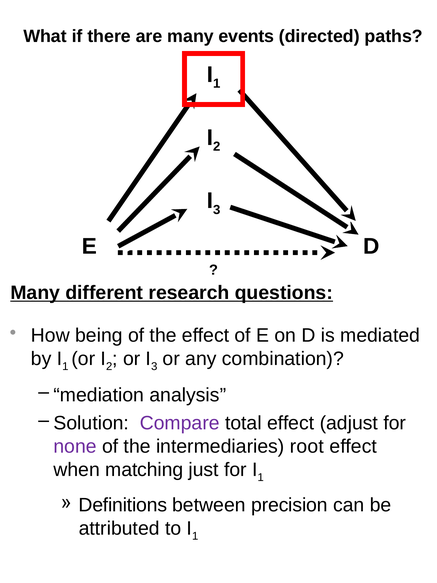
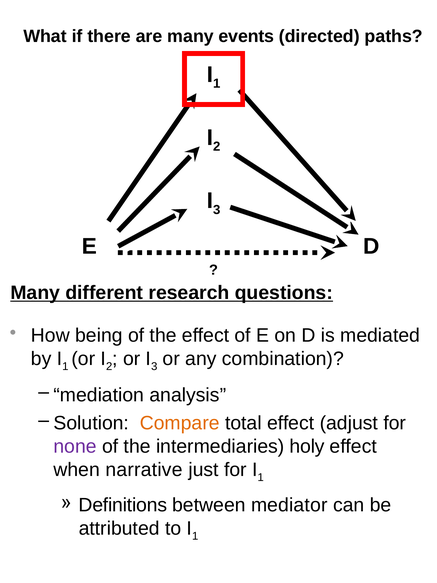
Compare colour: purple -> orange (180, 423)
root: root -> holy (307, 446)
matching: matching -> narrative (144, 470)
precision: precision -> mediator (289, 505)
